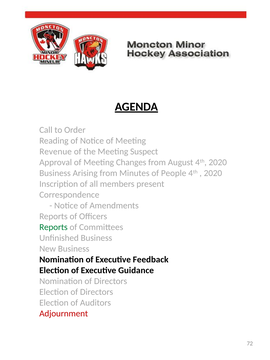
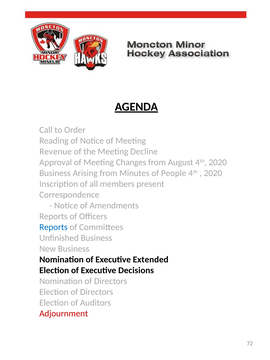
Suspect: Suspect -> Decline (144, 152)
Reports colour: green -> blue (53, 227)
Feedback: Feedback -> Extended (151, 260)
Guidance: Guidance -> Decisions (136, 270)
